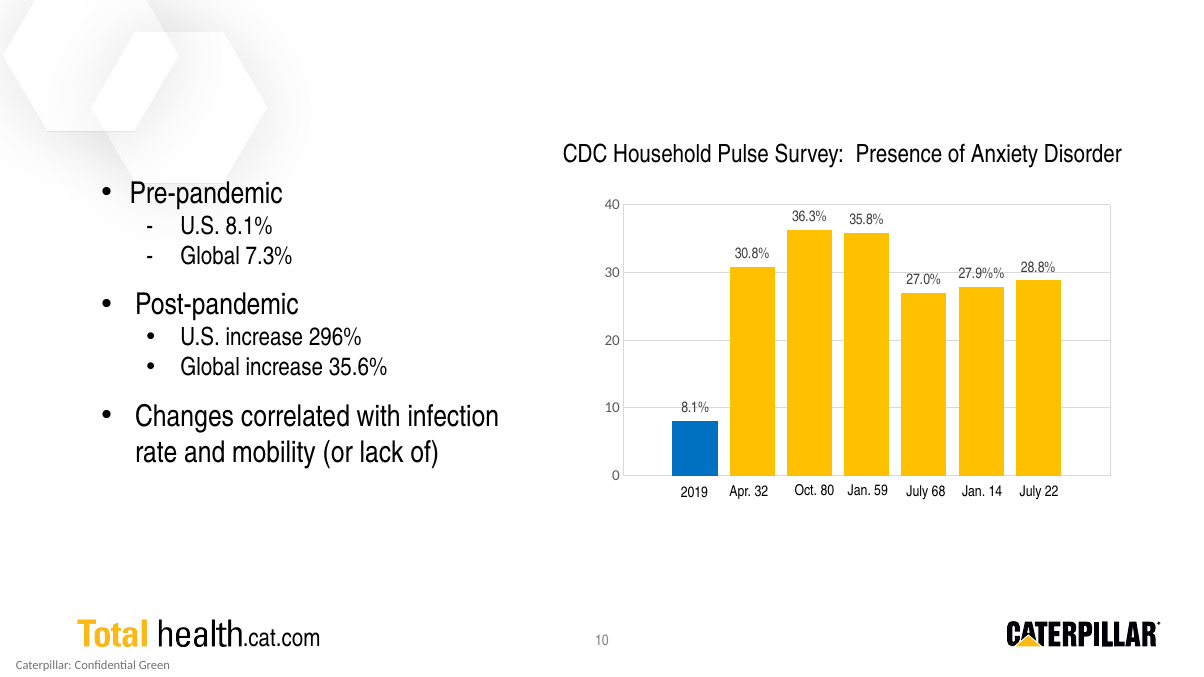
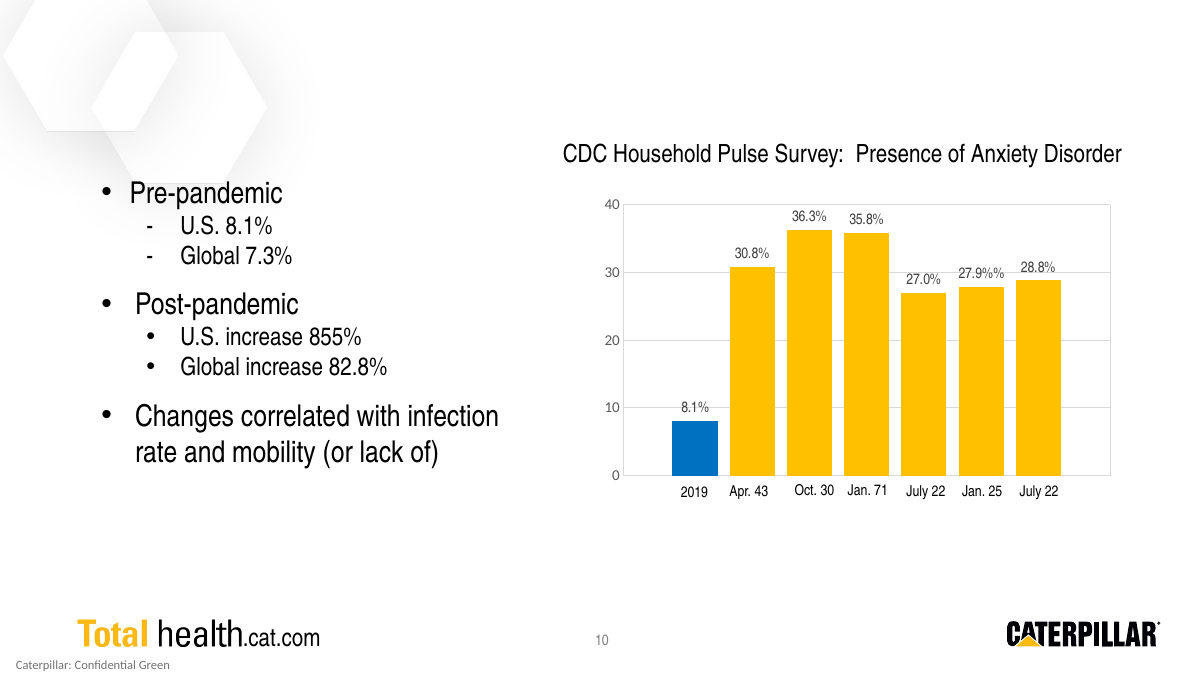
296%: 296% -> 855% (335, 338)
35.6%: 35.6% -> 82.8% (358, 368)
32: 32 -> 43 (761, 492)
Oct 80: 80 -> 30 (827, 490)
59: 59 -> 71 (881, 491)
68: 68 -> 22 (939, 492)
14: 14 -> 25 (995, 492)
